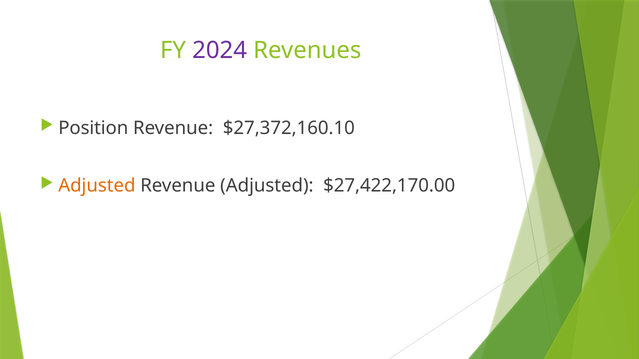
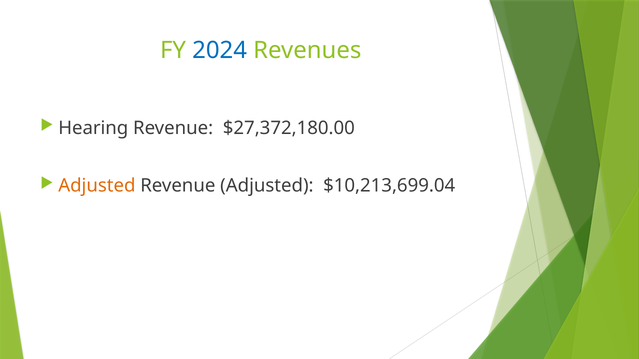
2024 colour: purple -> blue (220, 50)
Position: Position -> Hearing (93, 128)
$27,372,160.10: $27,372,160.10 -> $27,372,180.00 (289, 128)
$27,422,170.00: $27,422,170.00 -> $10,213,699.04 (389, 186)
